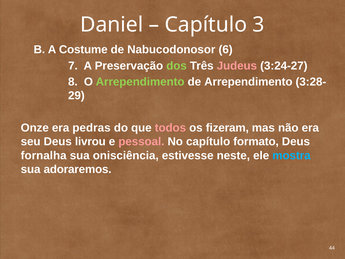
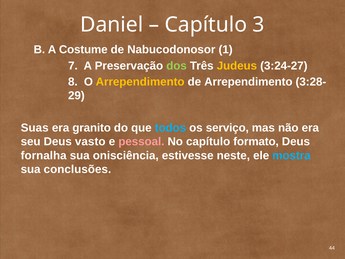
6: 6 -> 1 (226, 50)
Judeus colour: pink -> yellow (237, 66)
Arrependimento colour: light green -> yellow (140, 82)
Onze: Onze -> Suas (35, 128)
pedras: pedras -> granito (92, 128)
todos colour: pink -> light blue (170, 128)
fizeram: fizeram -> serviço (227, 128)
livrou: livrou -> vasto (90, 142)
adoraremos: adoraremos -> conclusões (77, 169)
